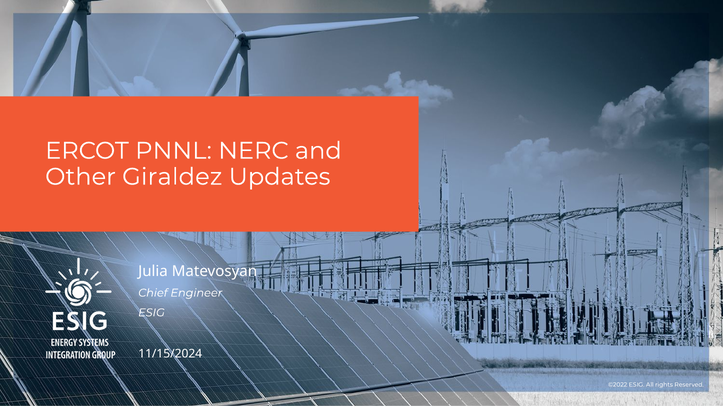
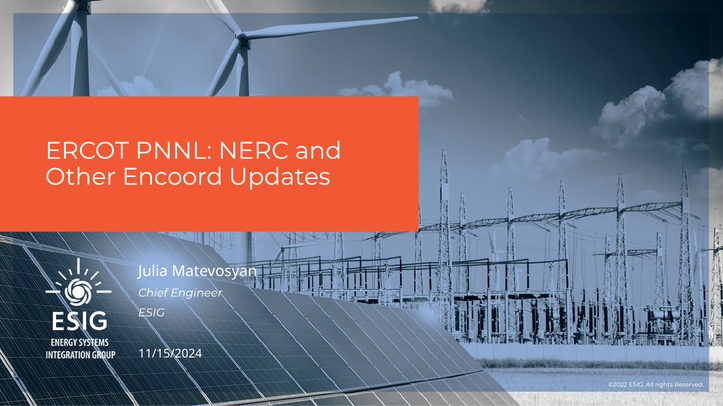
Giraldez: Giraldez -> Encoord (172, 177)
